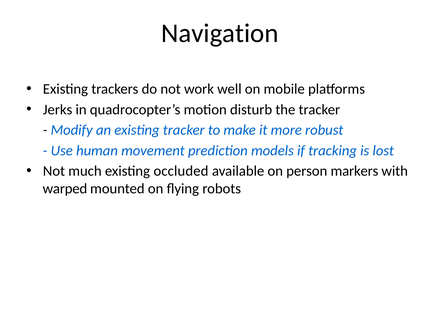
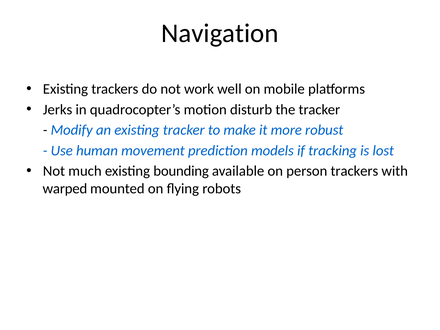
occluded: occluded -> bounding (181, 171)
person markers: markers -> trackers (354, 171)
